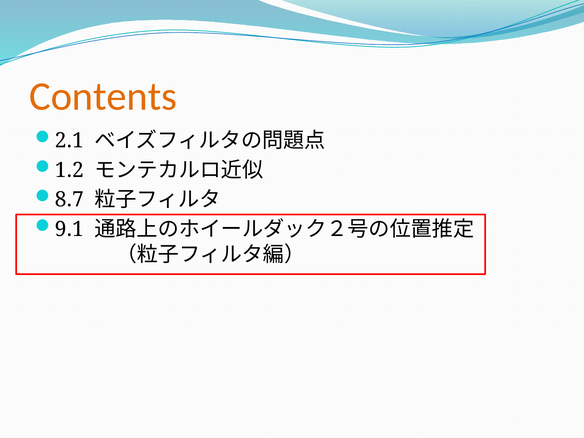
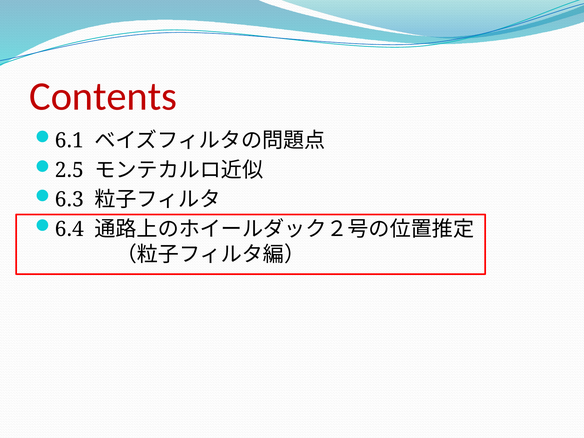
Contents colour: orange -> red (103, 96)
2.1: 2.1 -> 6.1 (69, 141)
1.2: 1.2 -> 2.5 (69, 170)
8.7: 8.7 -> 6.3 (69, 200)
9.1: 9.1 -> 6.4 (69, 229)
